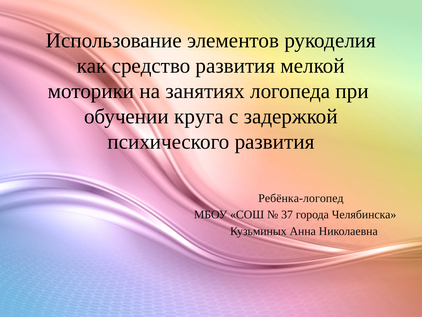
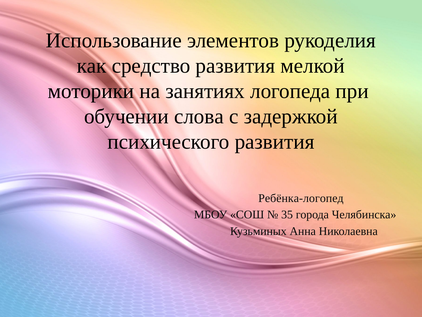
круга: круга -> слова (199, 116)
37: 37 -> 35 (287, 214)
